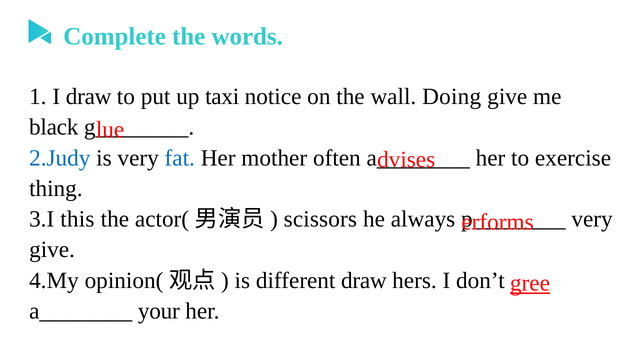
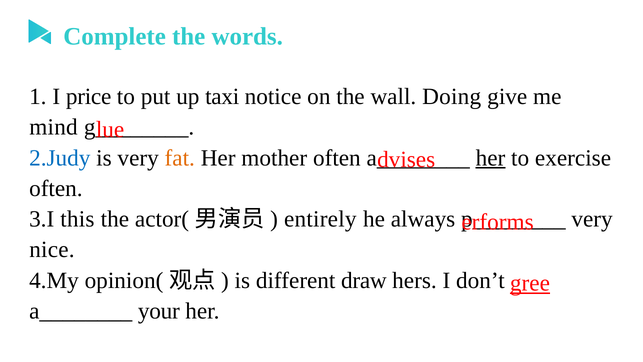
I draw: draw -> price (89, 96)
black: black -> mind (54, 127)
fat colour: blue -> orange (180, 158)
her underline: none -> present (490, 158)
thing: thing -> often (56, 188)
scissors: scissors -> entirely (320, 219)
give: give -> nice (52, 250)
